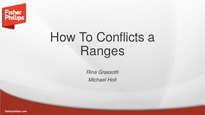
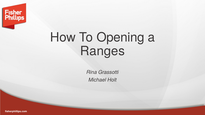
Conflicts: Conflicts -> Opening (120, 37)
